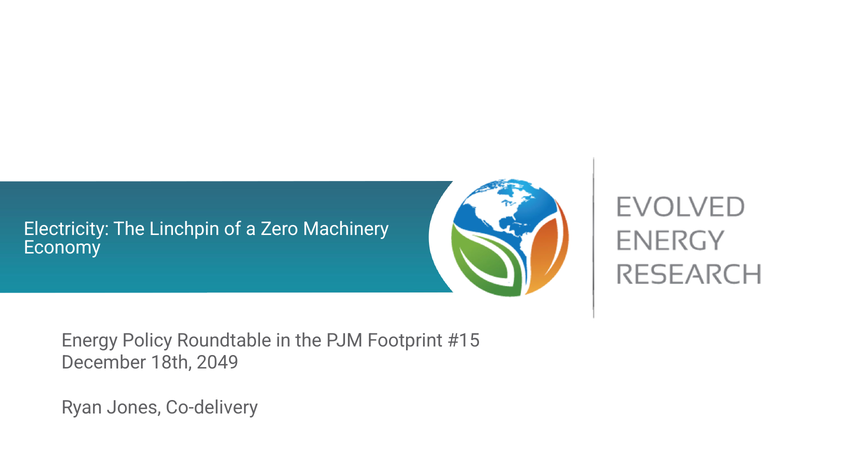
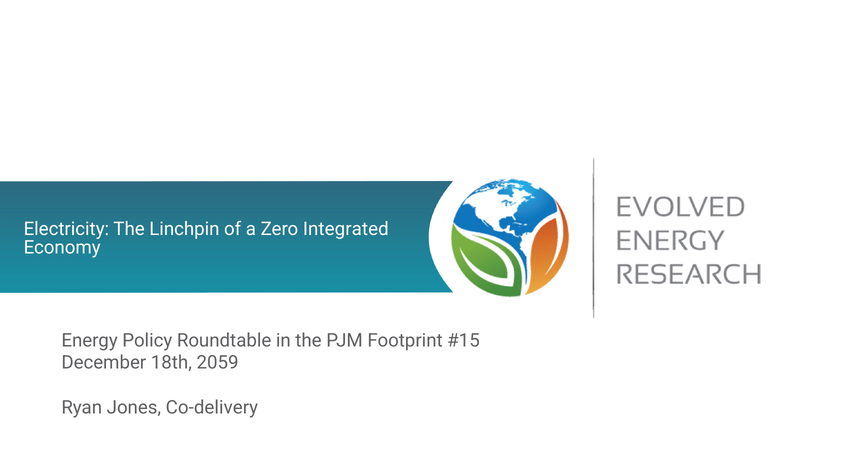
Machinery: Machinery -> Integrated (346, 229)
2049: 2049 -> 2059 (218, 363)
